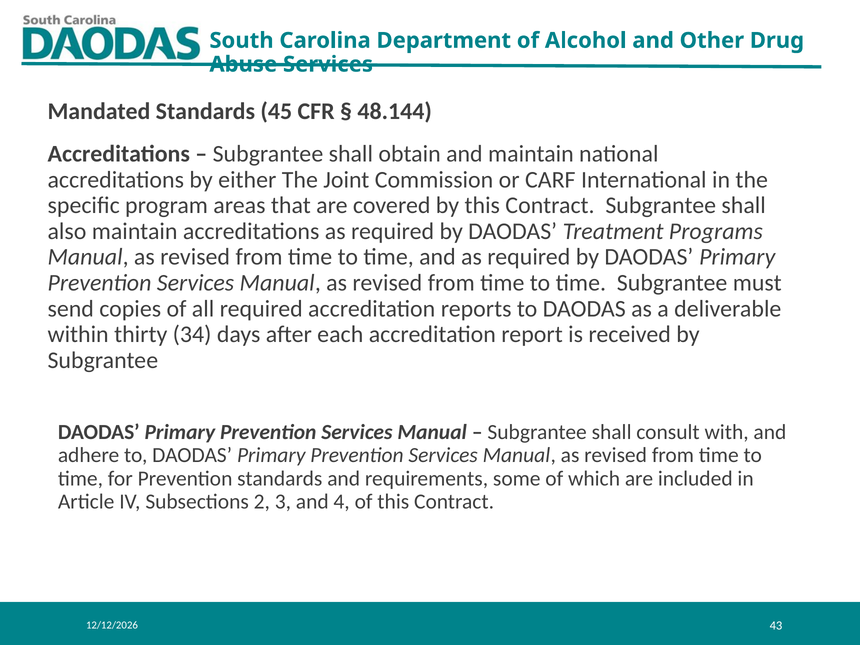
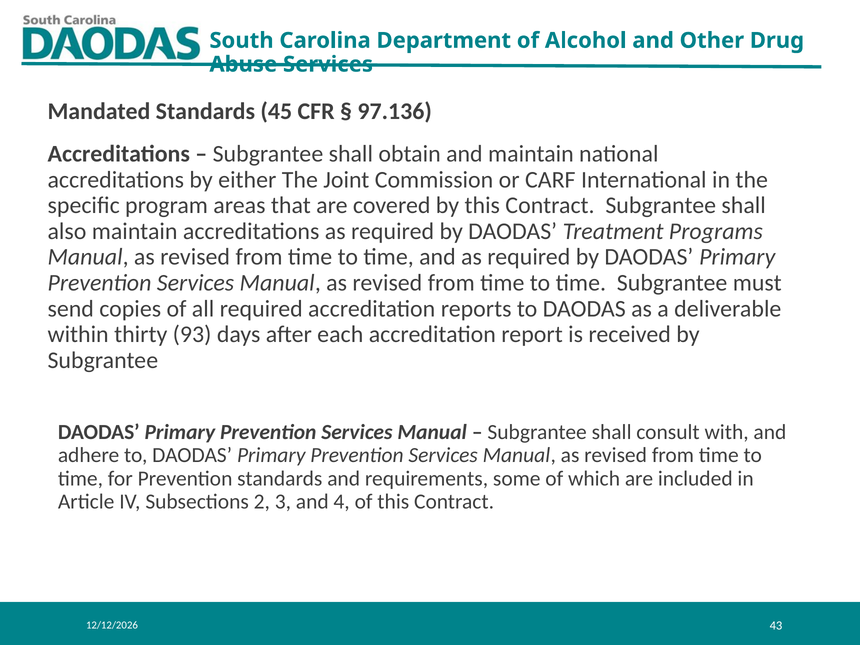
48.144: 48.144 -> 97.136 (395, 111)
34: 34 -> 93 (192, 334)
